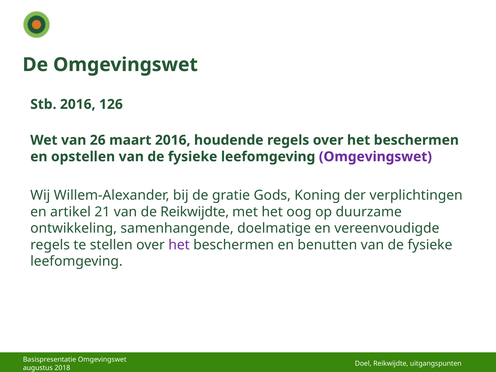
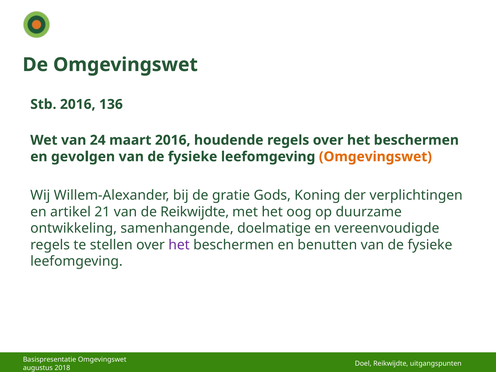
126: 126 -> 136 (111, 104)
26: 26 -> 24 (98, 140)
opstellen: opstellen -> gevolgen (83, 157)
Omgevingswet colour: purple -> orange (375, 157)
